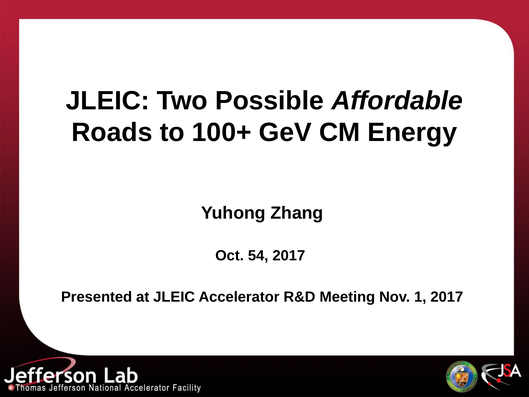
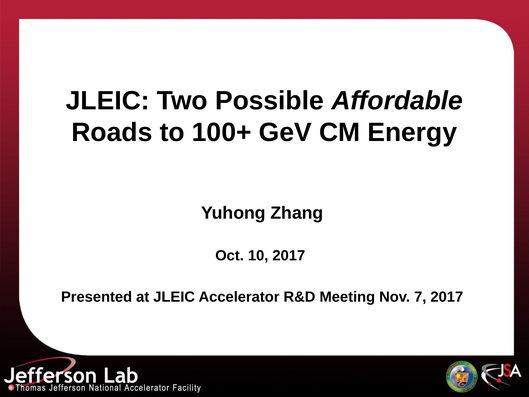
54: 54 -> 10 (258, 256)
1: 1 -> 7 (420, 297)
